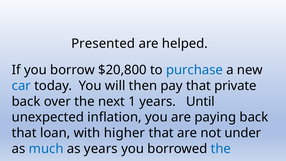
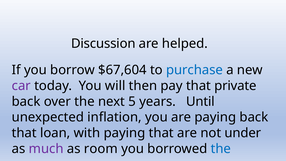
Presented: Presented -> Discussion (103, 44)
$20,800: $20,800 -> $67,604 (122, 70)
car colour: blue -> purple (21, 86)
1: 1 -> 5 (132, 101)
with higher: higher -> paying (124, 133)
much colour: blue -> purple (46, 149)
as years: years -> room (101, 149)
